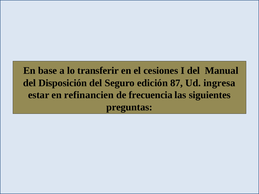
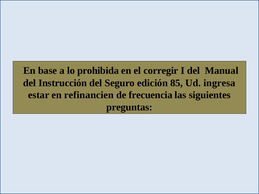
transferir: transferir -> prohibida (98, 71)
cesiones: cesiones -> corregir (161, 71)
Disposición: Disposición -> Instrucción (63, 83)
87: 87 -> 85 (177, 83)
